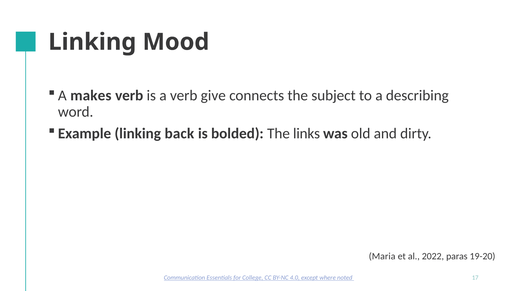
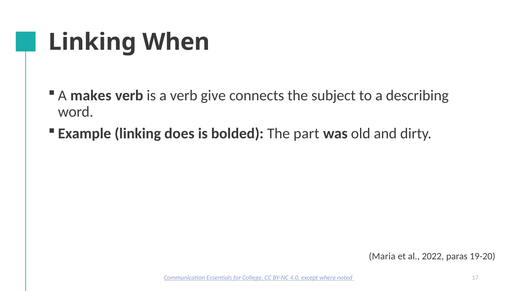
Mood: Mood -> When (176, 42)
back: back -> does (179, 134)
links: links -> part (306, 134)
